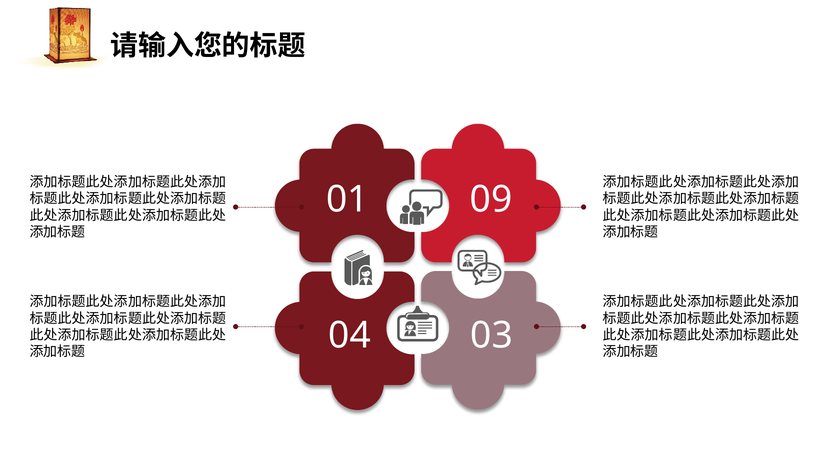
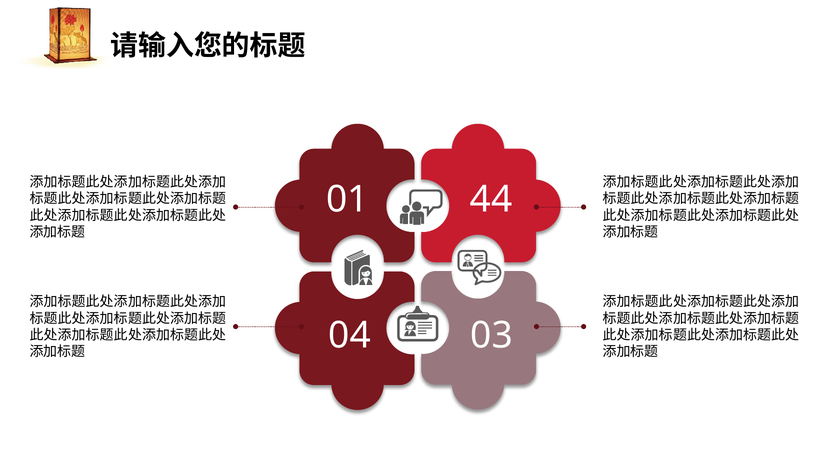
09: 09 -> 44 (491, 199)
